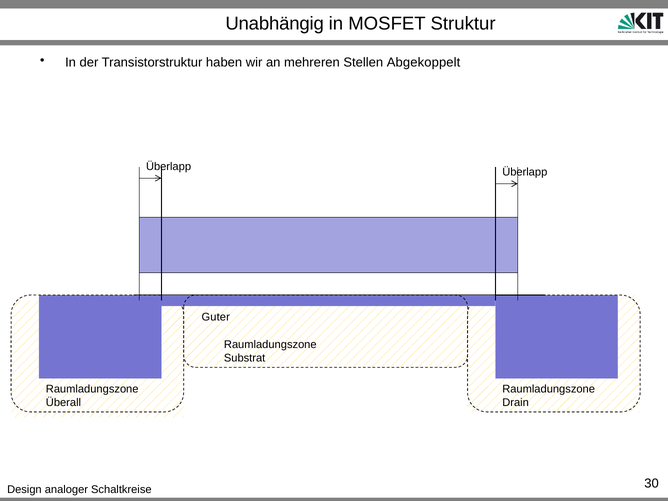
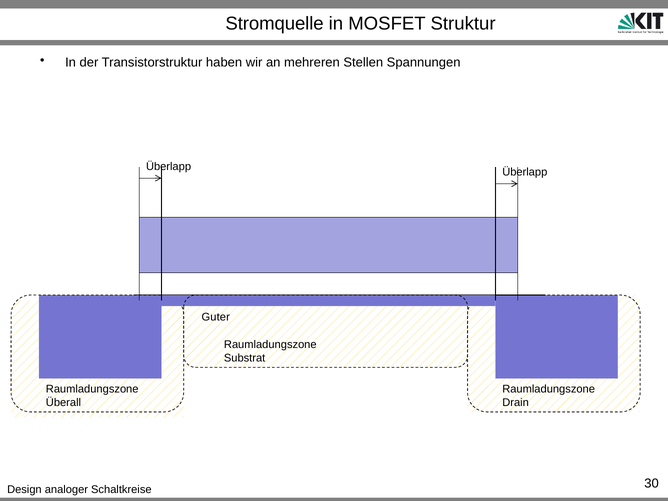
Unabhängig: Unabhängig -> Stromquelle (275, 23)
Abgekoppelt: Abgekoppelt -> Spannungen (424, 63)
